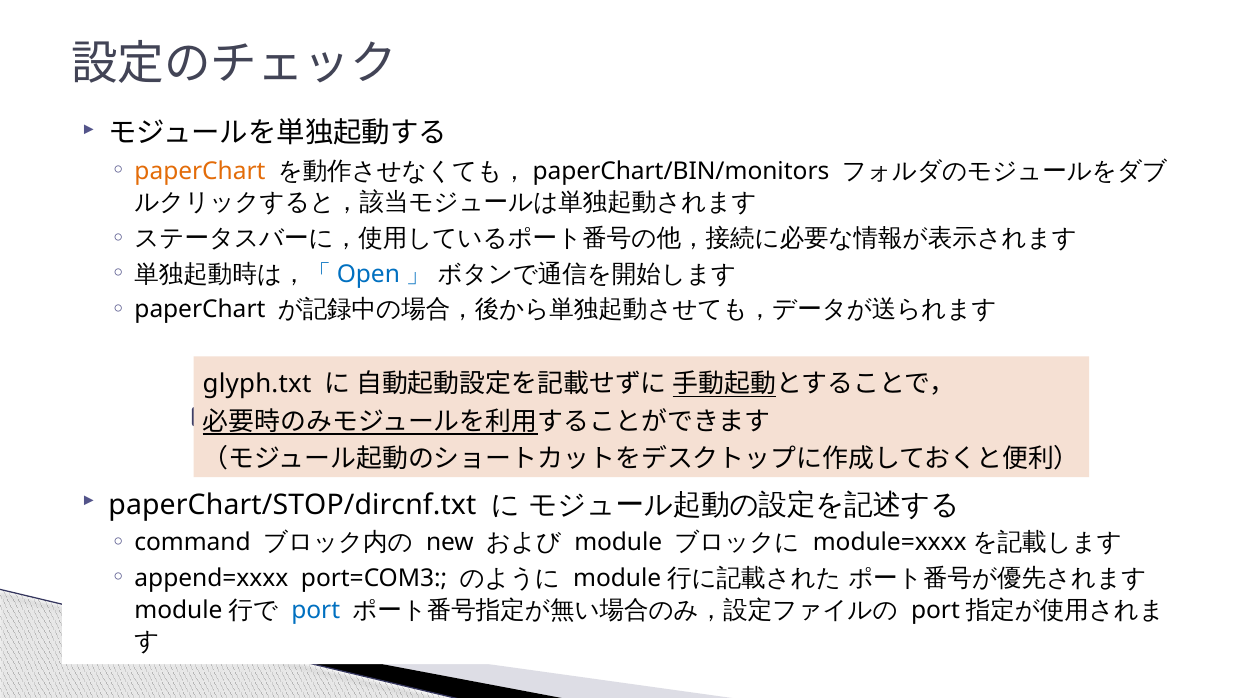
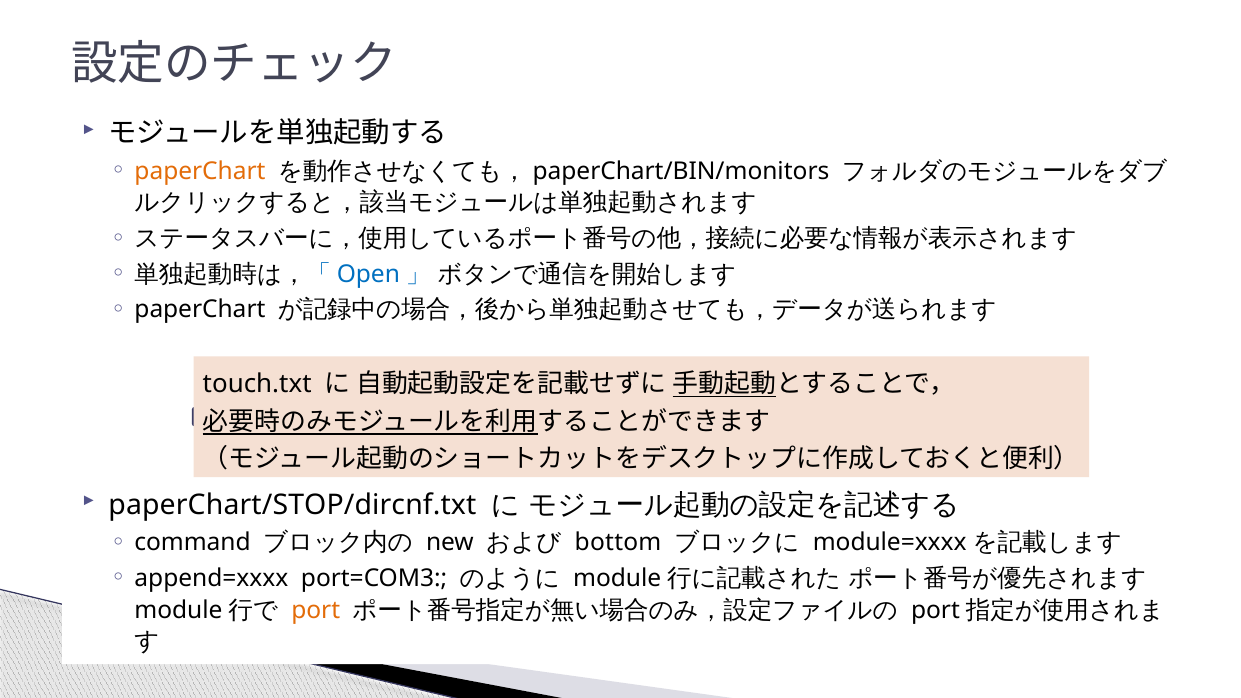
glyph.txt: glyph.txt -> touch.txt (257, 384)
module: module -> bottom (618, 543)
port colour: blue -> orange (316, 610)
